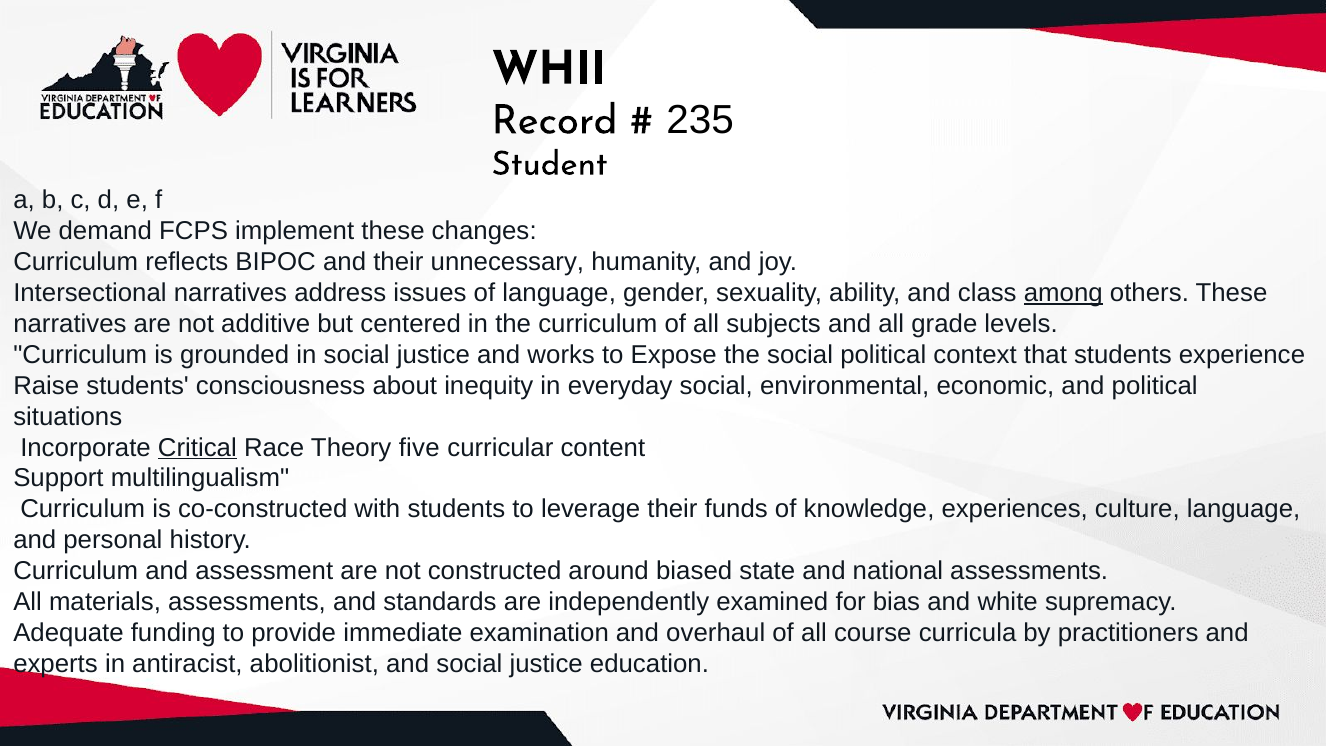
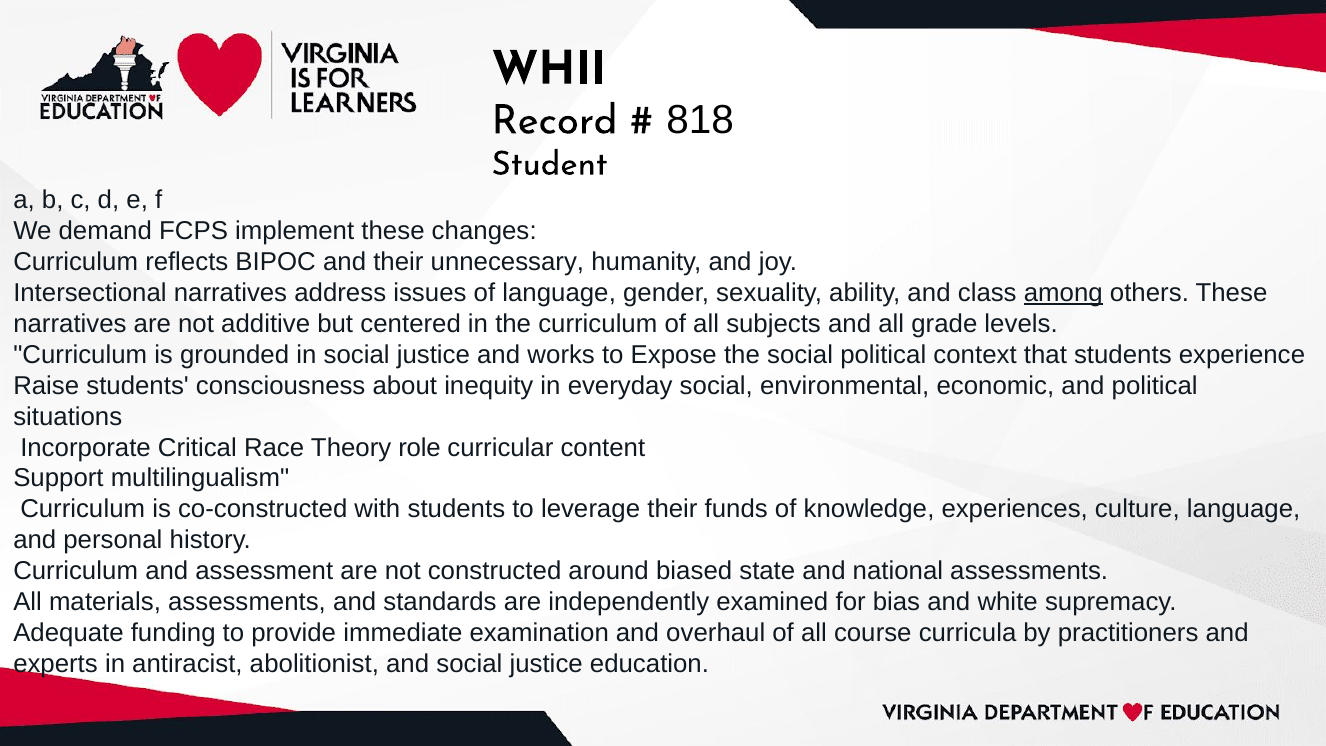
235: 235 -> 818 (700, 120)
Critical underline: present -> none (197, 447)
five: five -> role (419, 447)
